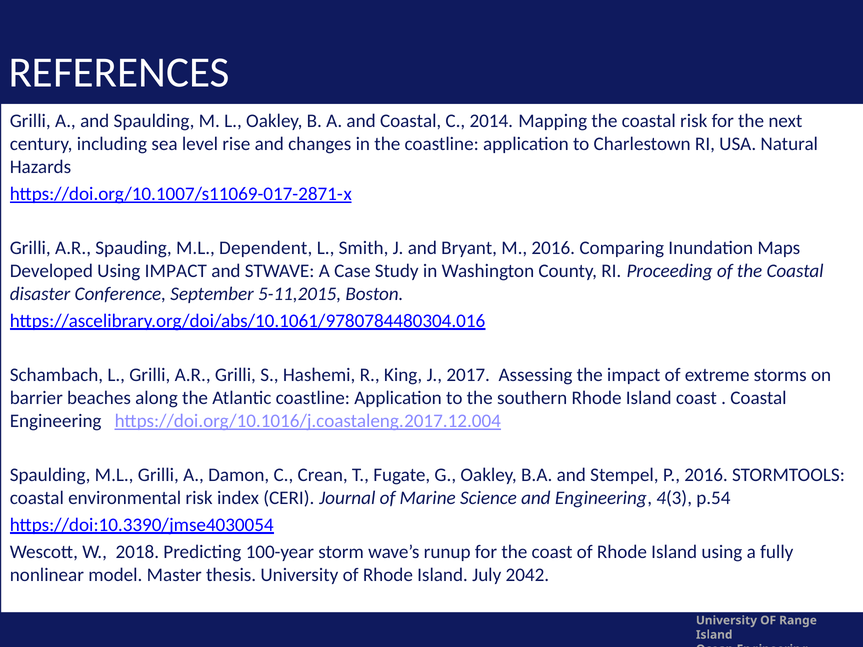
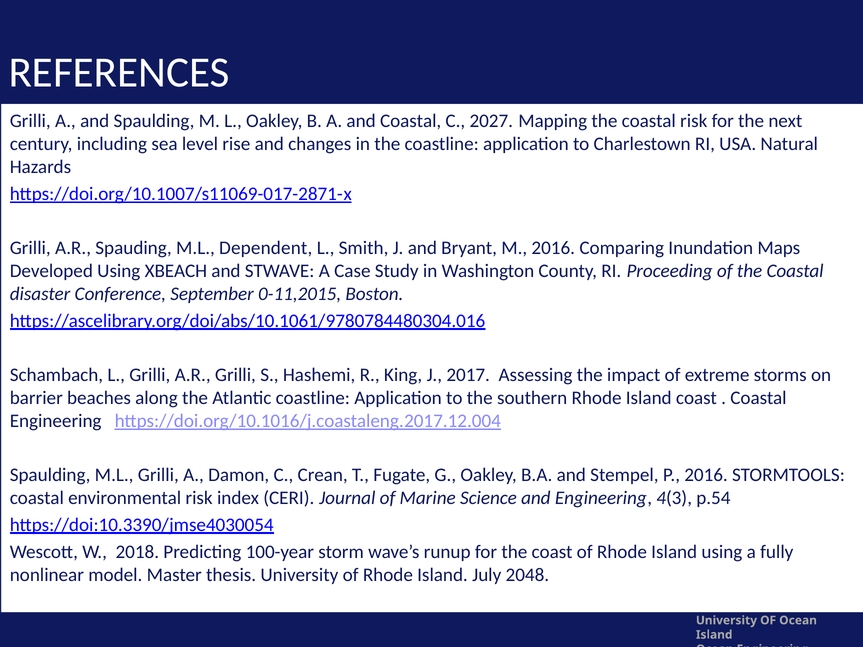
2014: 2014 -> 2027 (491, 121)
Using IMPACT: IMPACT -> XBEACH (176, 271)
5-11,2015: 5-11,2015 -> 0-11,2015 (300, 294)
2042: 2042 -> 2048 (527, 575)
OF Range: Range -> Ocean (798, 621)
